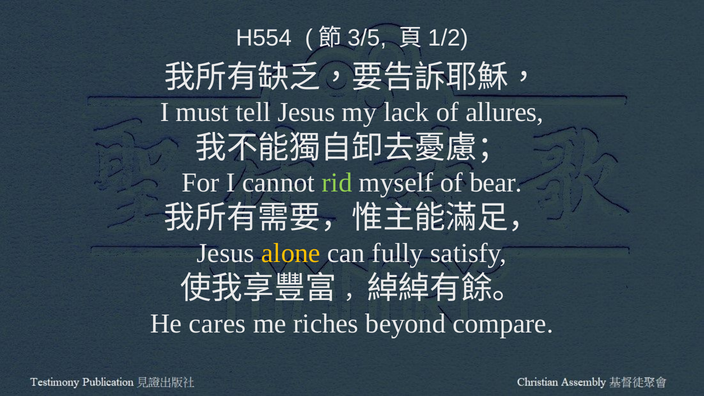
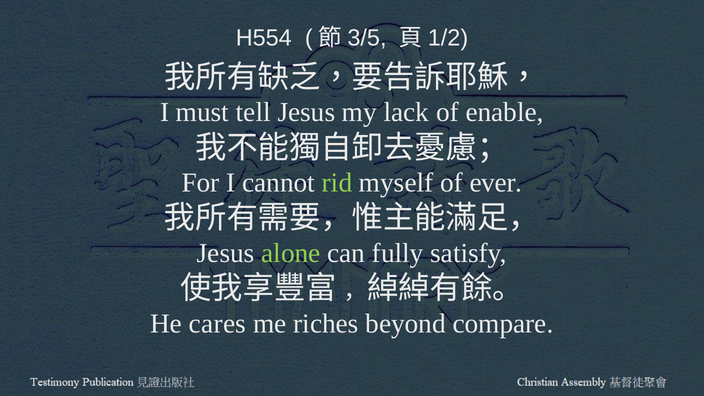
allures: allures -> enable (505, 112)
bear: bear -> ever (496, 183)
alone colour: yellow -> light green (291, 253)
